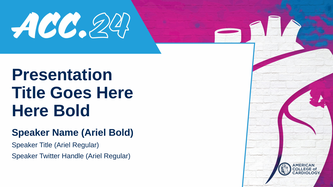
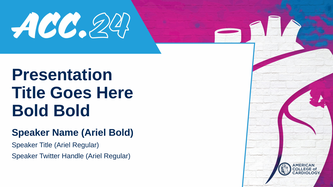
Here: Here -> Bold (30, 111)
